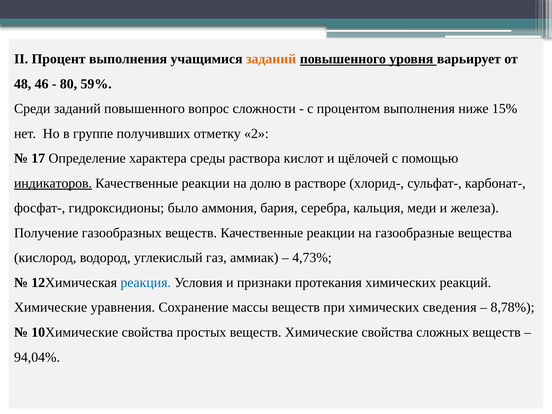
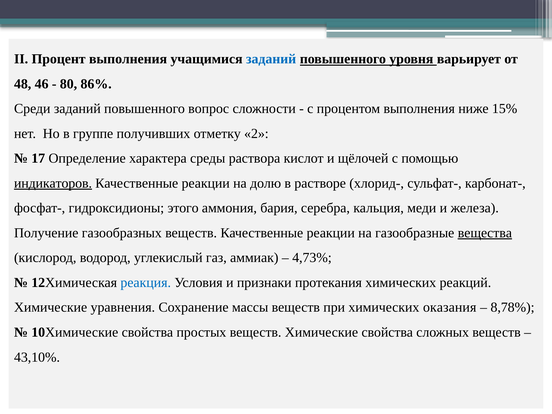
заданий colour: orange -> blue (271, 59)
59%: 59% -> 86% (96, 84)
было: было -> этого (183, 208)
вещества underline: none -> present (485, 233)
сведения: сведения -> оказания (450, 307)
94,04%: 94,04% -> 43,10% (37, 357)
